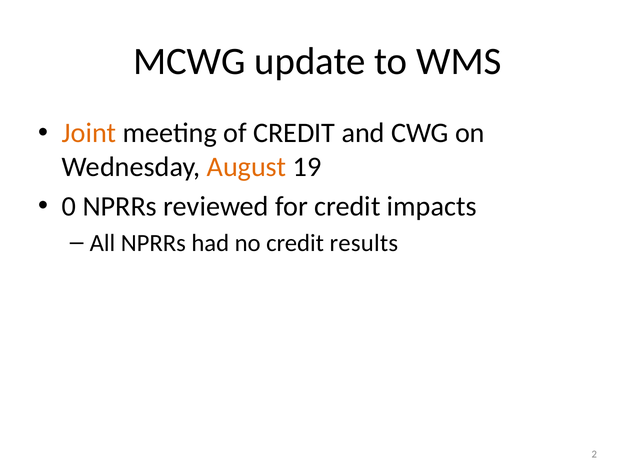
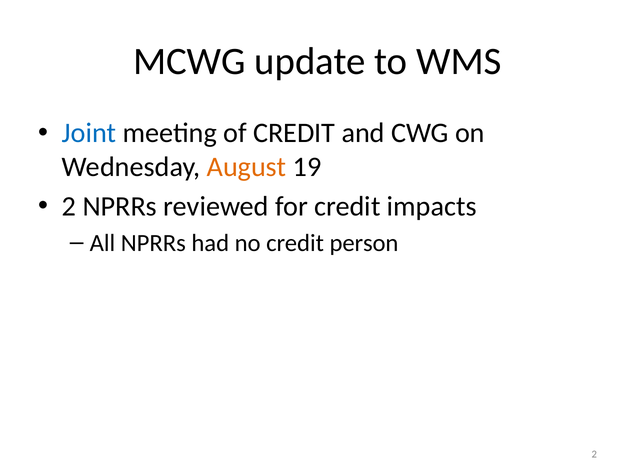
Joint colour: orange -> blue (89, 133)
0: 0 -> 2 (69, 207)
results: results -> person (364, 243)
